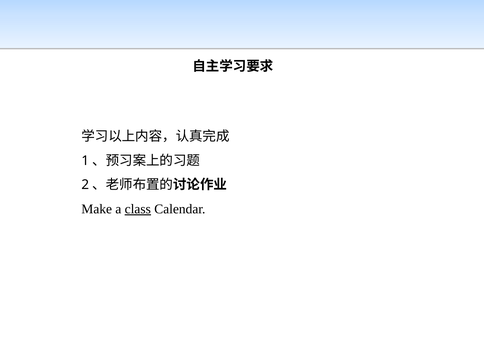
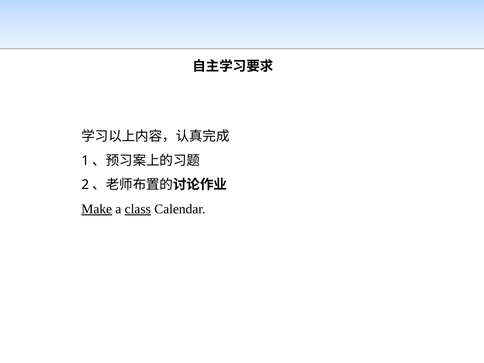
Make underline: none -> present (97, 209)
